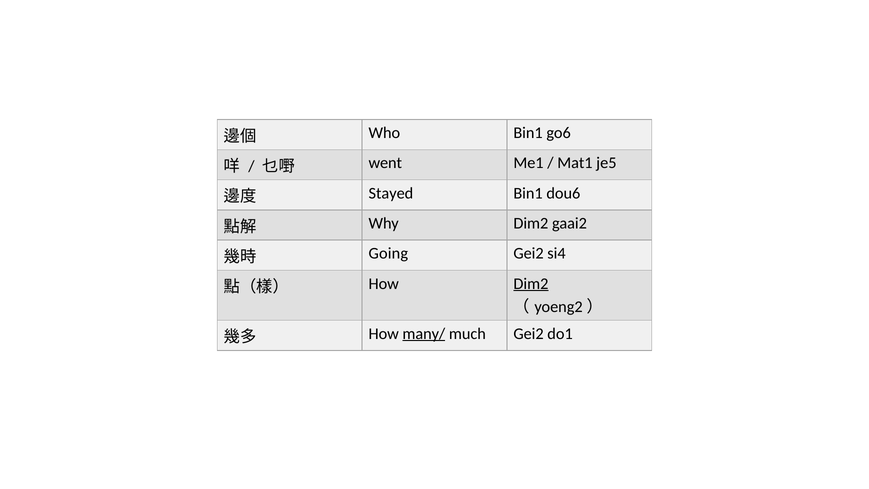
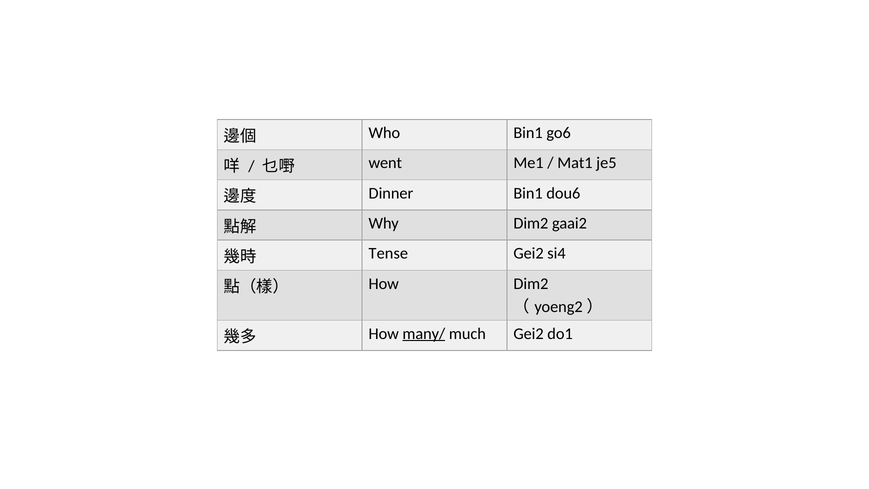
Stayed: Stayed -> Dinner (391, 193)
Going: Going -> Tense (388, 253)
Dim2 underline: present -> none (531, 284)
